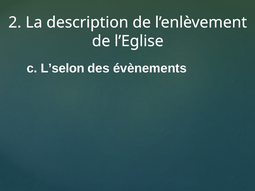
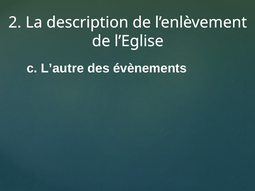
L’selon: L’selon -> L’autre (62, 68)
